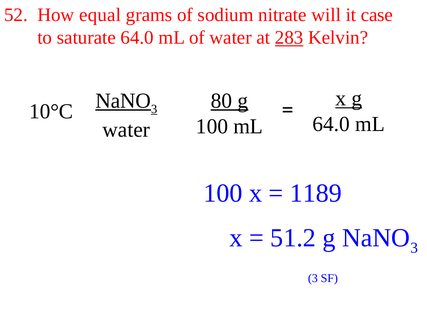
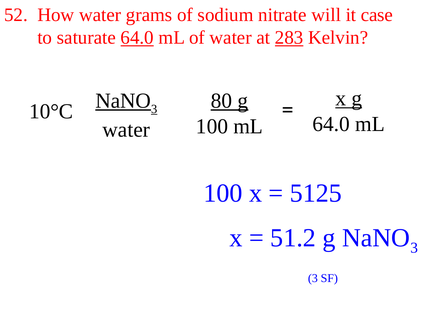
How equal: equal -> water (100, 15)
64.0 underline: none -> present (137, 38)
1189: 1189 -> 5125 (316, 193)
